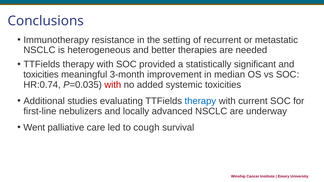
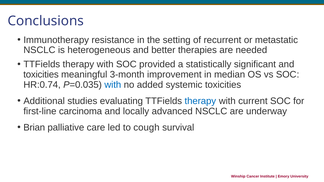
with colour: red -> blue (113, 85)
nebulizers: nebulizers -> carcinoma (81, 111)
Went: Went -> Brian (34, 128)
